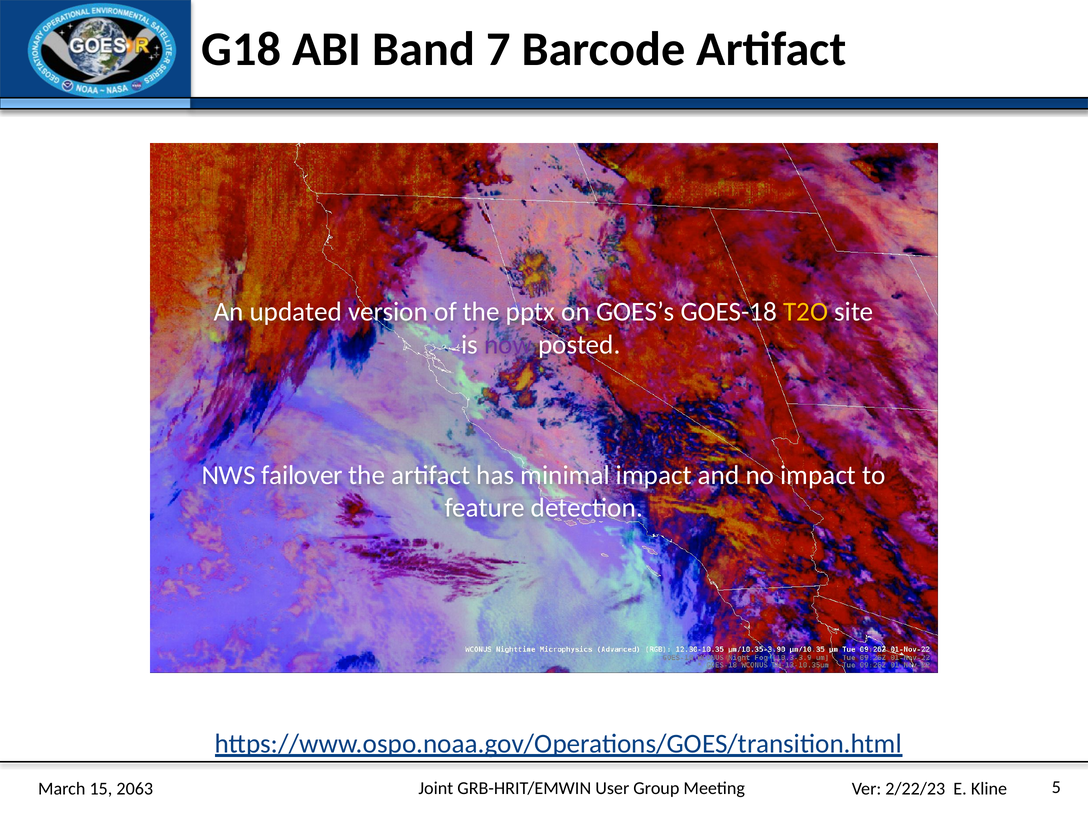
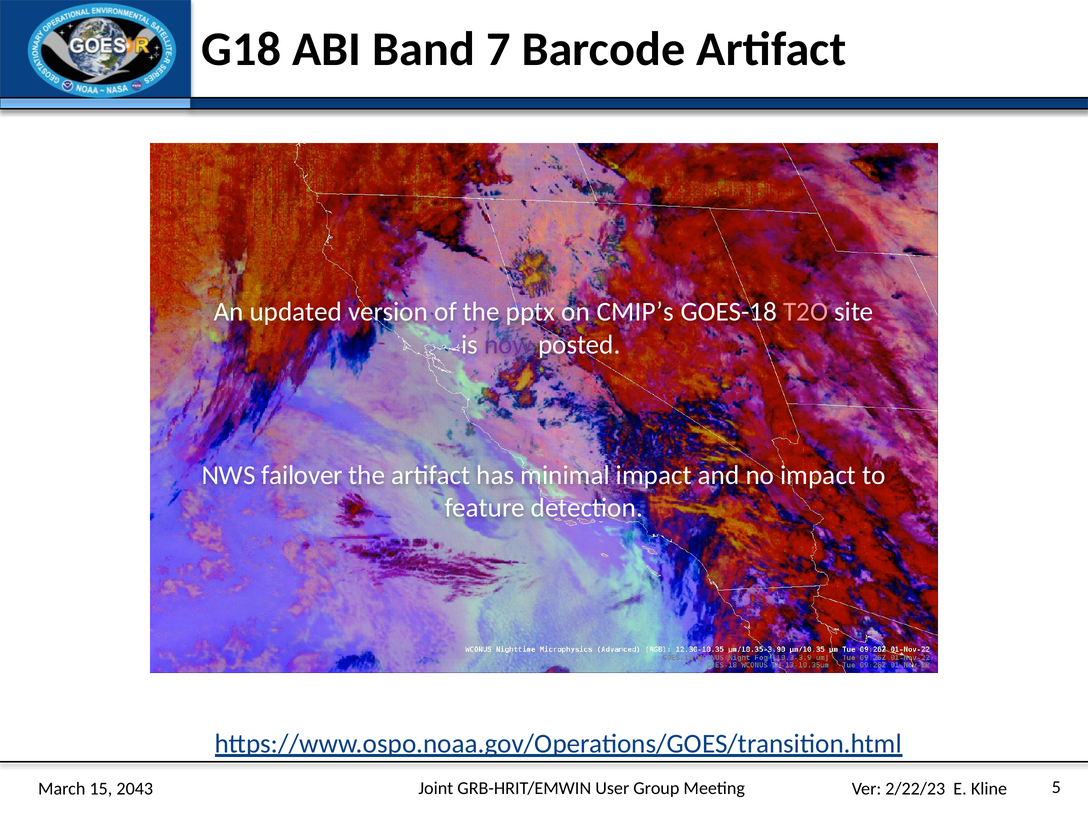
GOES’s: GOES’s -> CMIP’s (635, 312)
T2O colour: yellow -> pink (806, 312)
2063: 2063 -> 2043 (135, 789)
